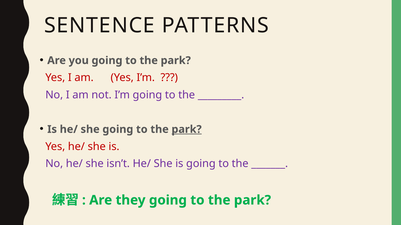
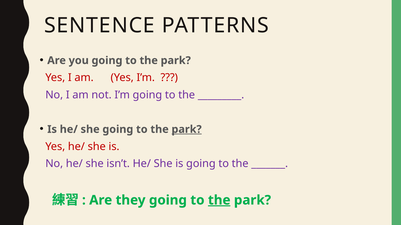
the underline: none -> present (219, 201)
